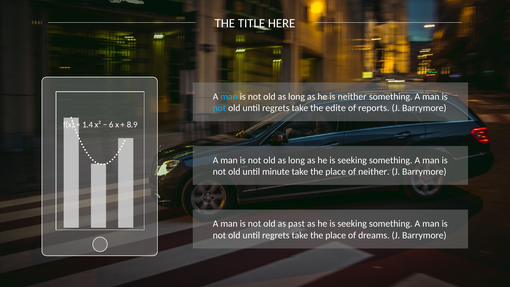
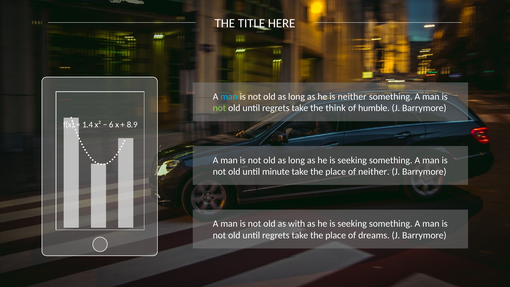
not colour: light blue -> light green (219, 108)
edite: edite -> think (336, 108)
reports: reports -> humble (374, 108)
past: past -> with (297, 224)
